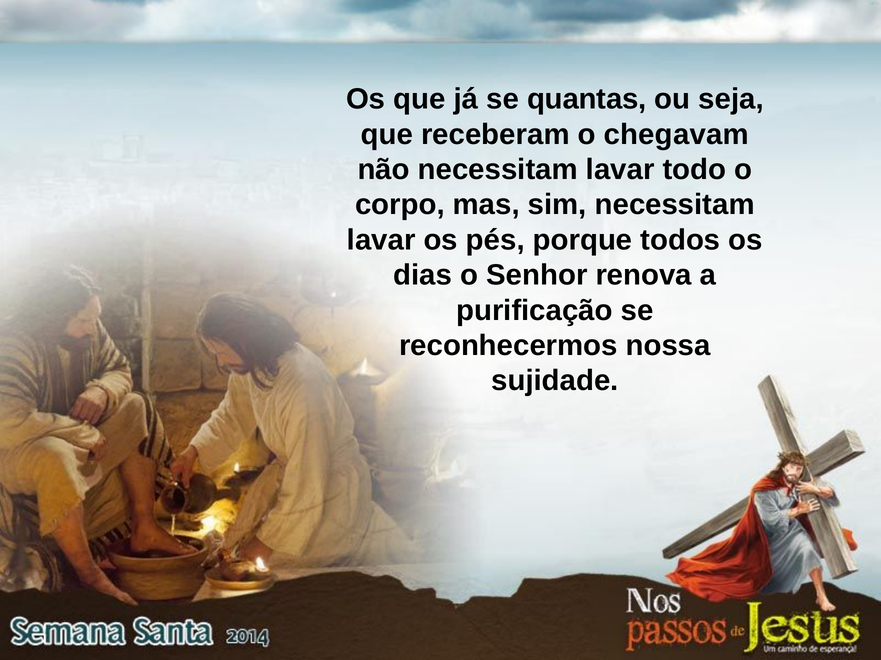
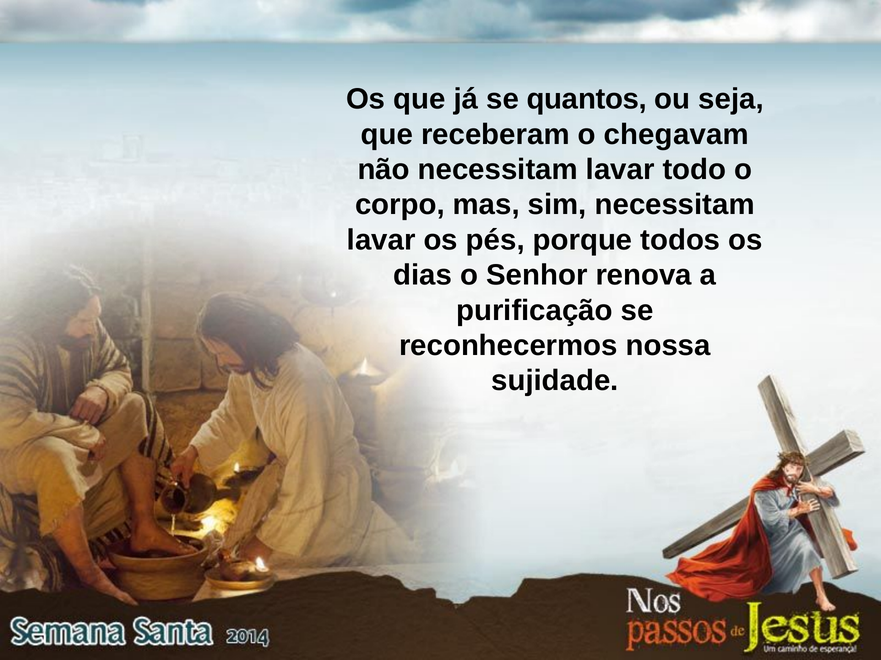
quantas: quantas -> quantos (587, 99)
